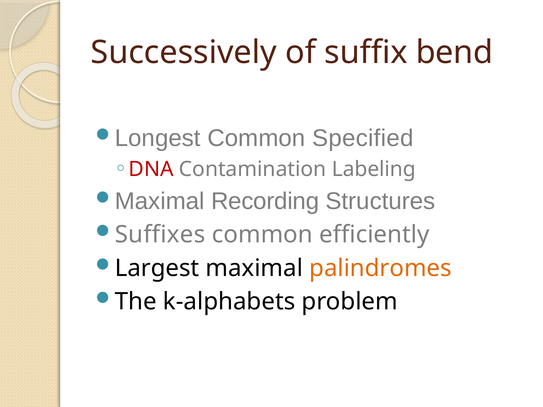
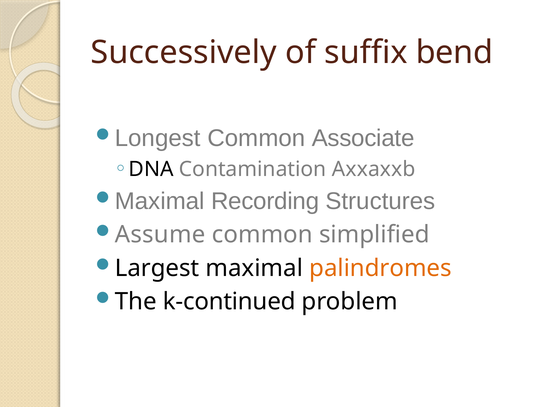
Specified: Specified -> Associate (363, 138)
DNA colour: red -> black (151, 169)
Labeling: Labeling -> Axxaxxb (374, 169)
Suffixes: Suffixes -> Assume (160, 235)
efficiently: efficiently -> simplified (374, 235)
k-alphabets: k-alphabets -> k-continued (229, 302)
